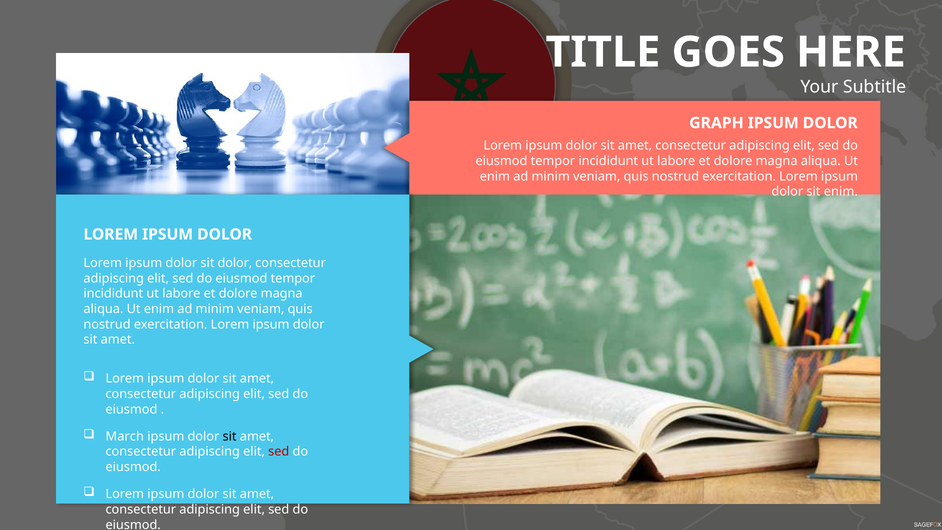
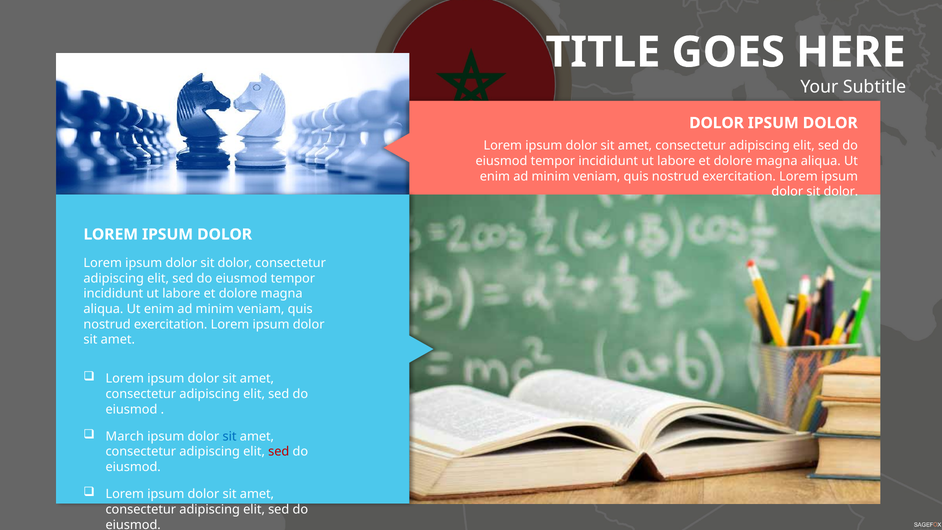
GRAPH: GRAPH -> DOLOR (717, 123)
enim: enim -> dolor (841, 192)
sit colour: black -> blue (230, 436)
